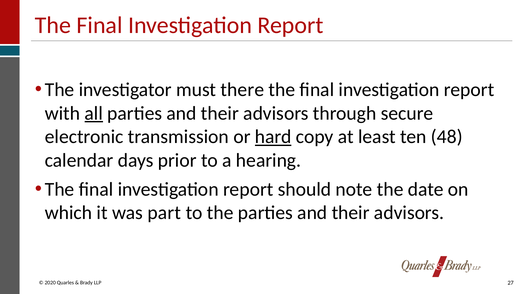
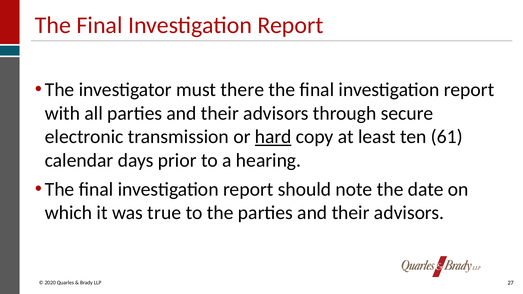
all underline: present -> none (94, 113)
48: 48 -> 61 (447, 137)
part: part -> true (164, 213)
